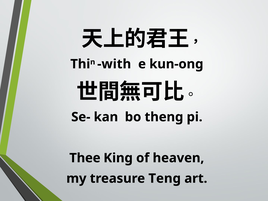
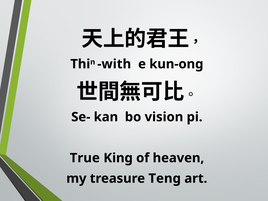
theng: theng -> vision (164, 117)
Thee: Thee -> True (85, 158)
